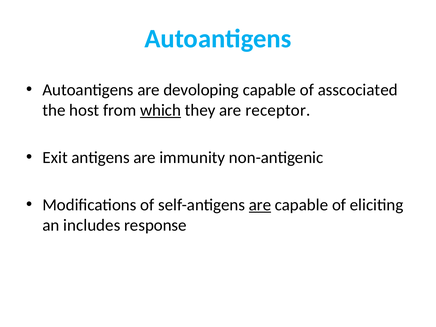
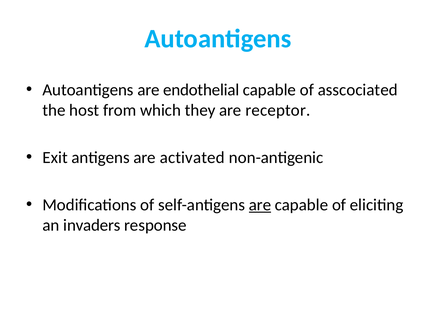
devoloping: devoloping -> endothelial (201, 90)
which underline: present -> none (161, 110)
immunity: immunity -> activated (192, 158)
includes: includes -> invaders (92, 225)
